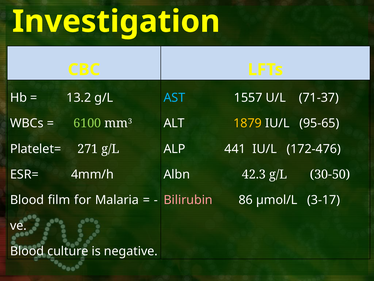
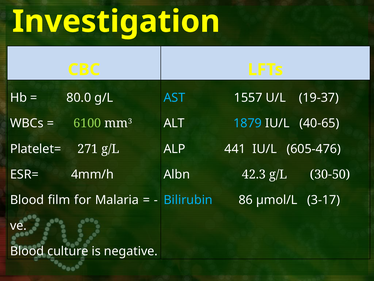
13.2: 13.2 -> 80.0 (79, 98)
71-37: 71-37 -> 19-37 (319, 98)
1879 colour: yellow -> light blue (248, 123)
95-65: 95-65 -> 40-65 (319, 123)
172-476: 172-476 -> 605-476 (314, 149)
Bilirubin colour: pink -> light blue (188, 200)
